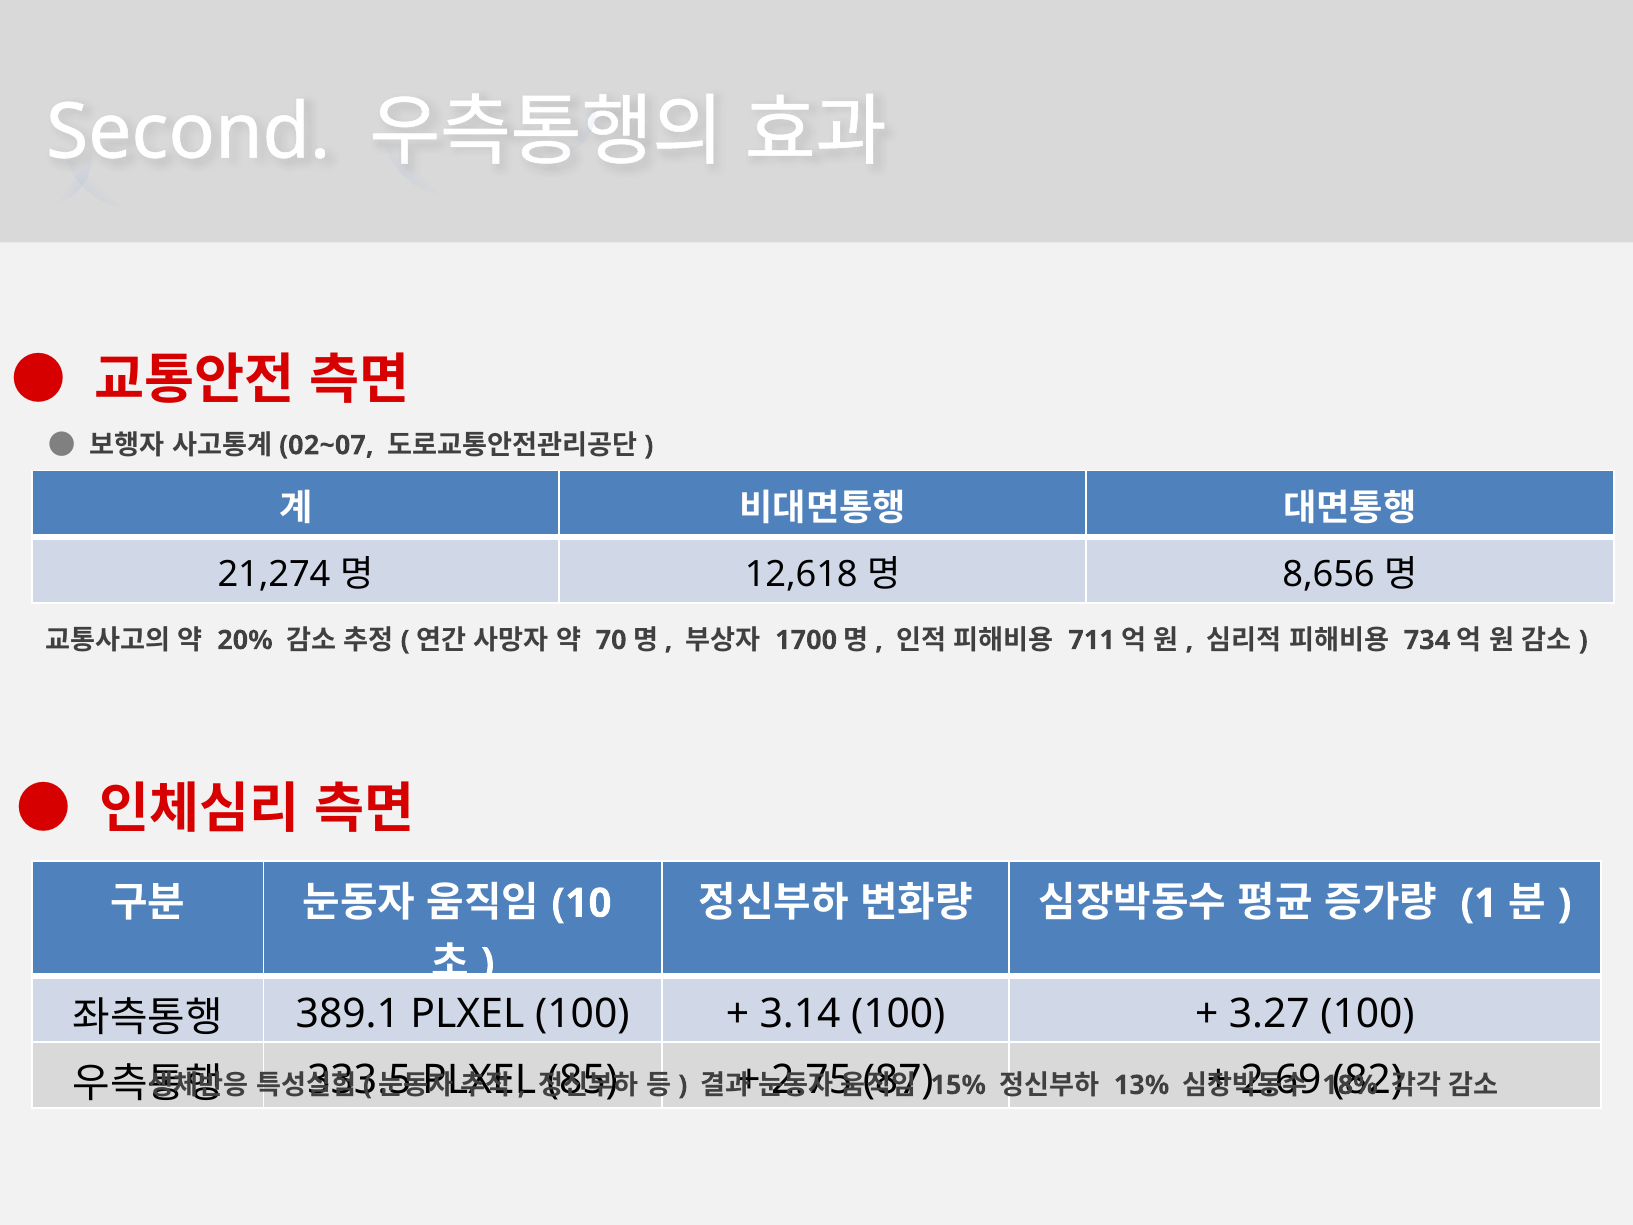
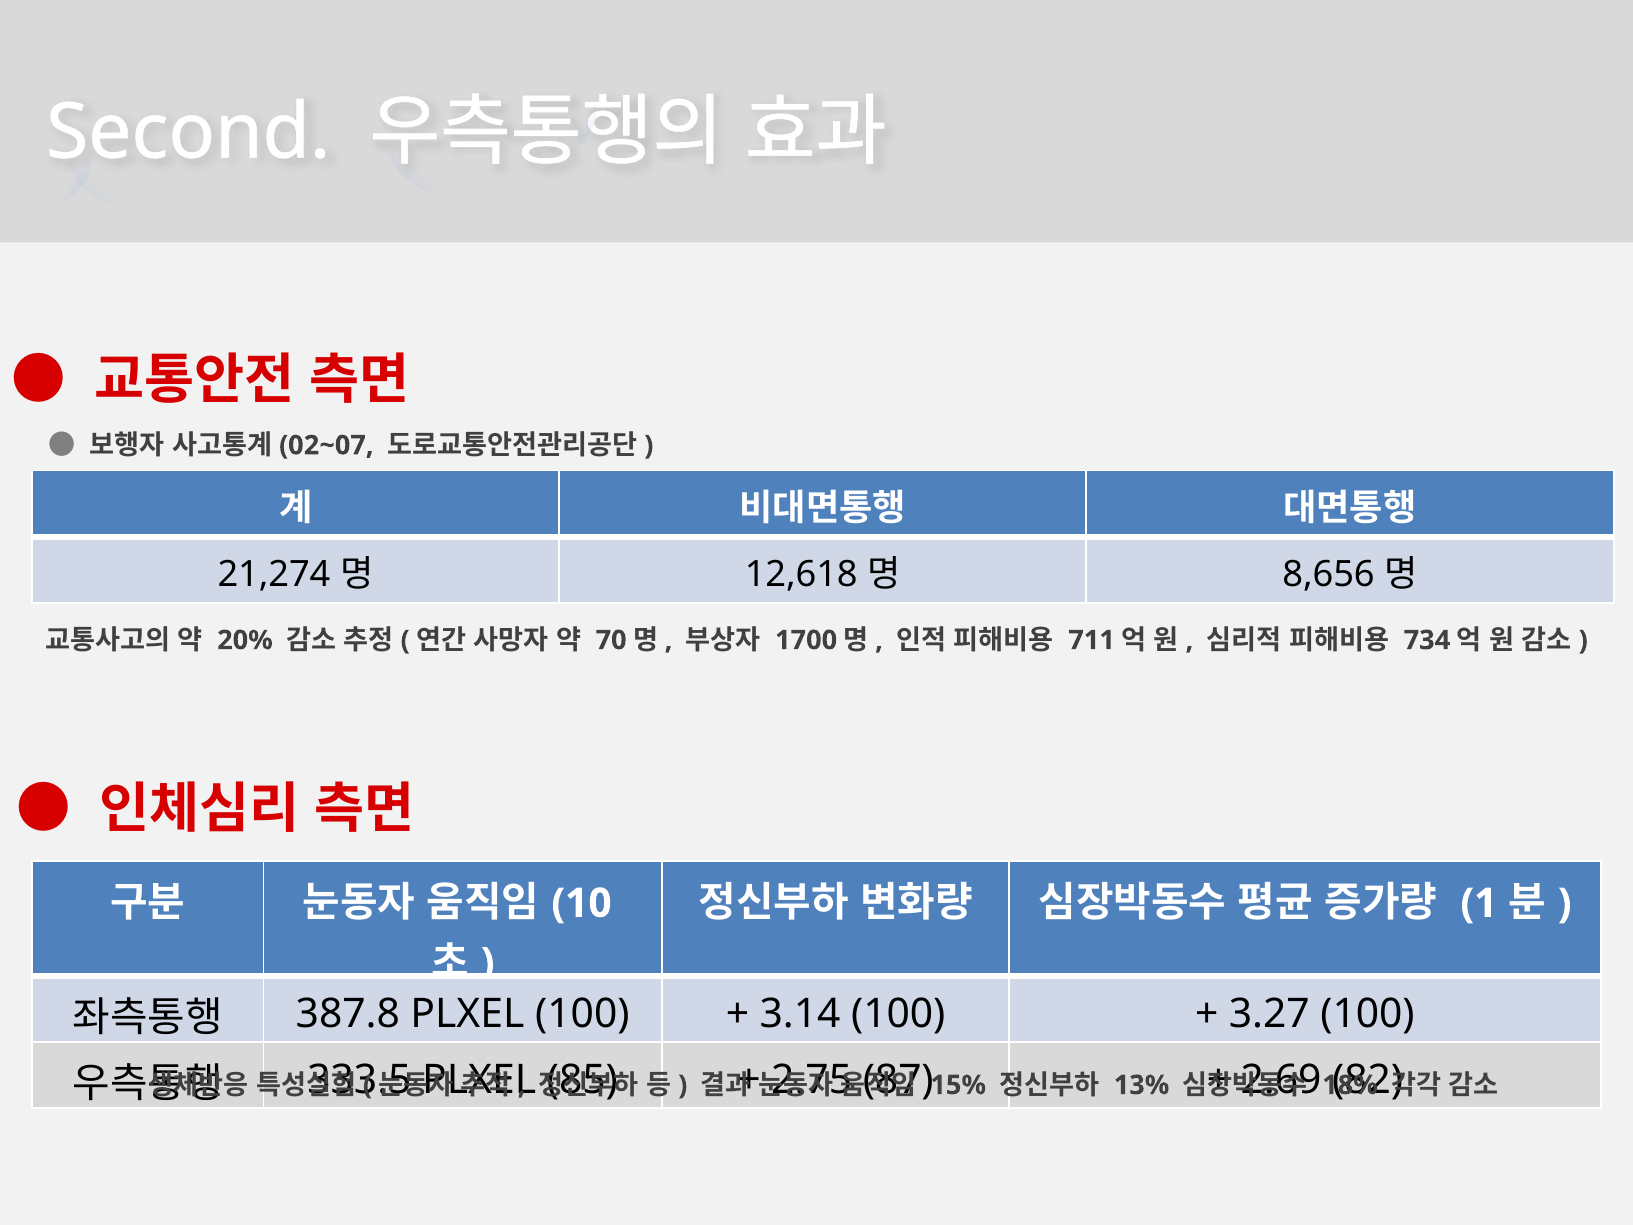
389.1: 389.1 -> 387.8 (348, 1014)
